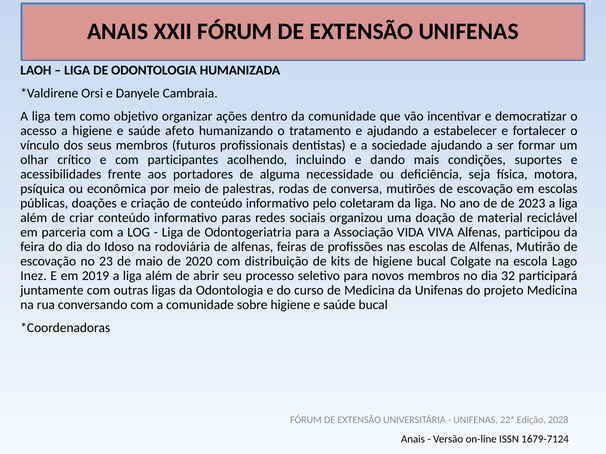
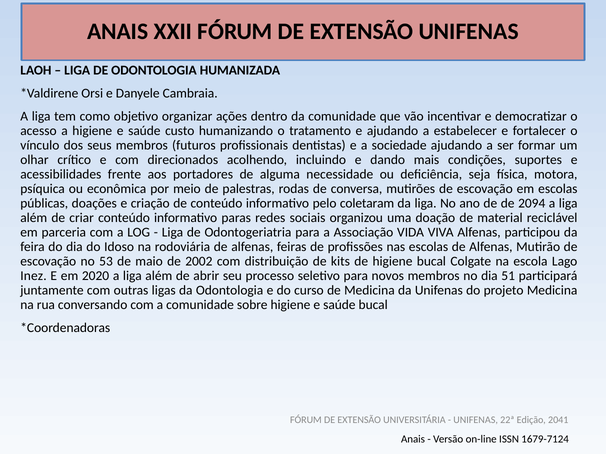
afeto: afeto -> custo (180, 131)
participantes: participantes -> direcionados (183, 160)
2023: 2023 -> 2094 (532, 204)
23: 23 -> 53 (106, 262)
2020: 2020 -> 2002 (199, 262)
2019: 2019 -> 2020 (96, 276)
32: 32 -> 51 (508, 276)
2028: 2028 -> 2041 (558, 420)
